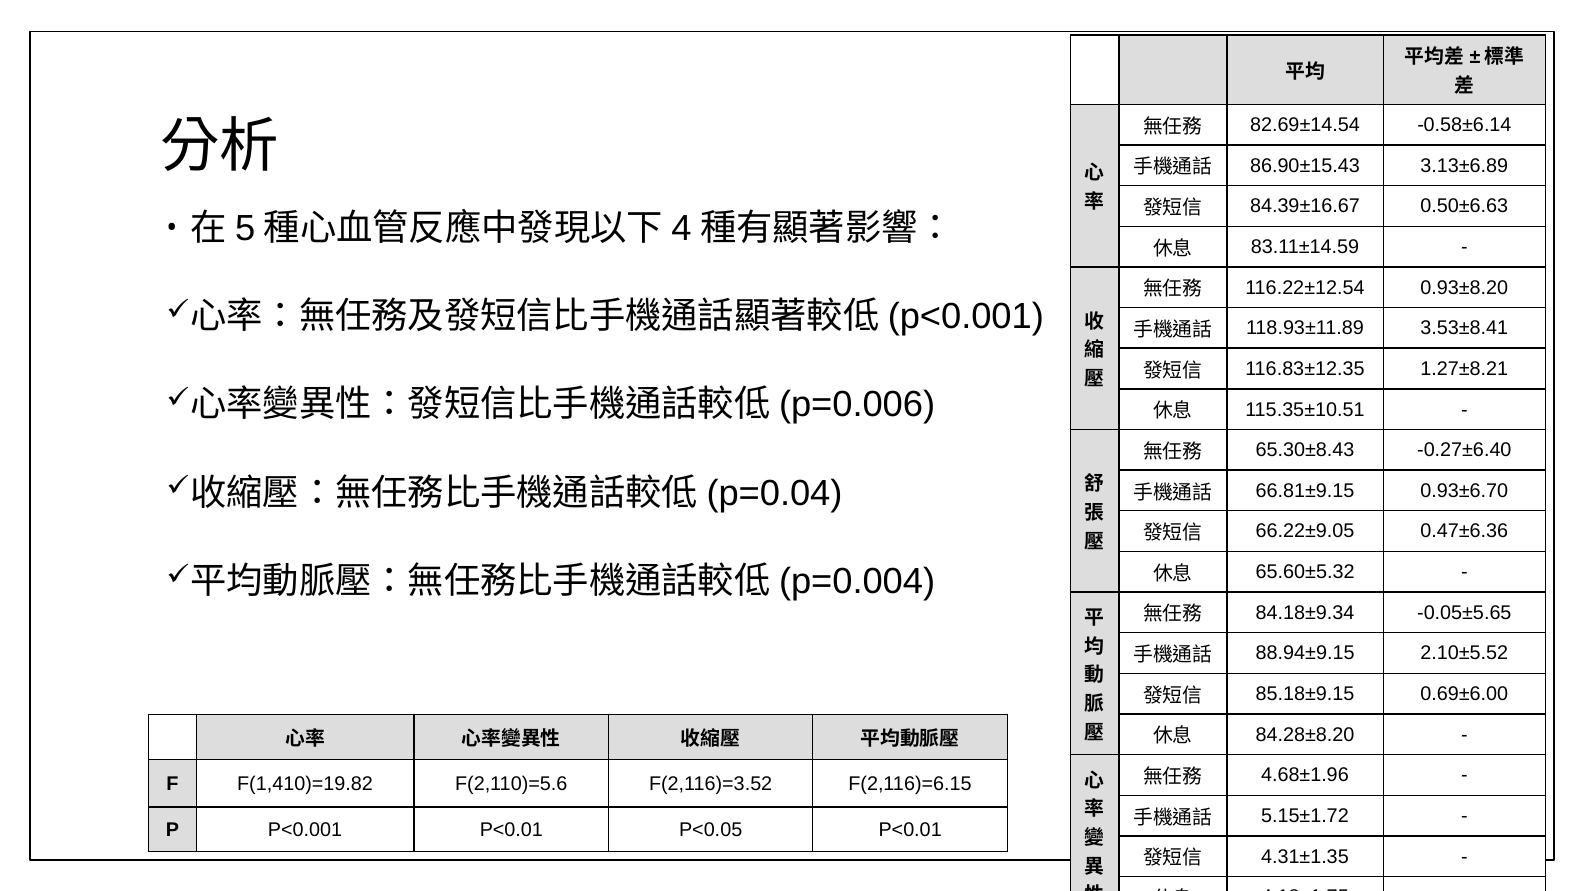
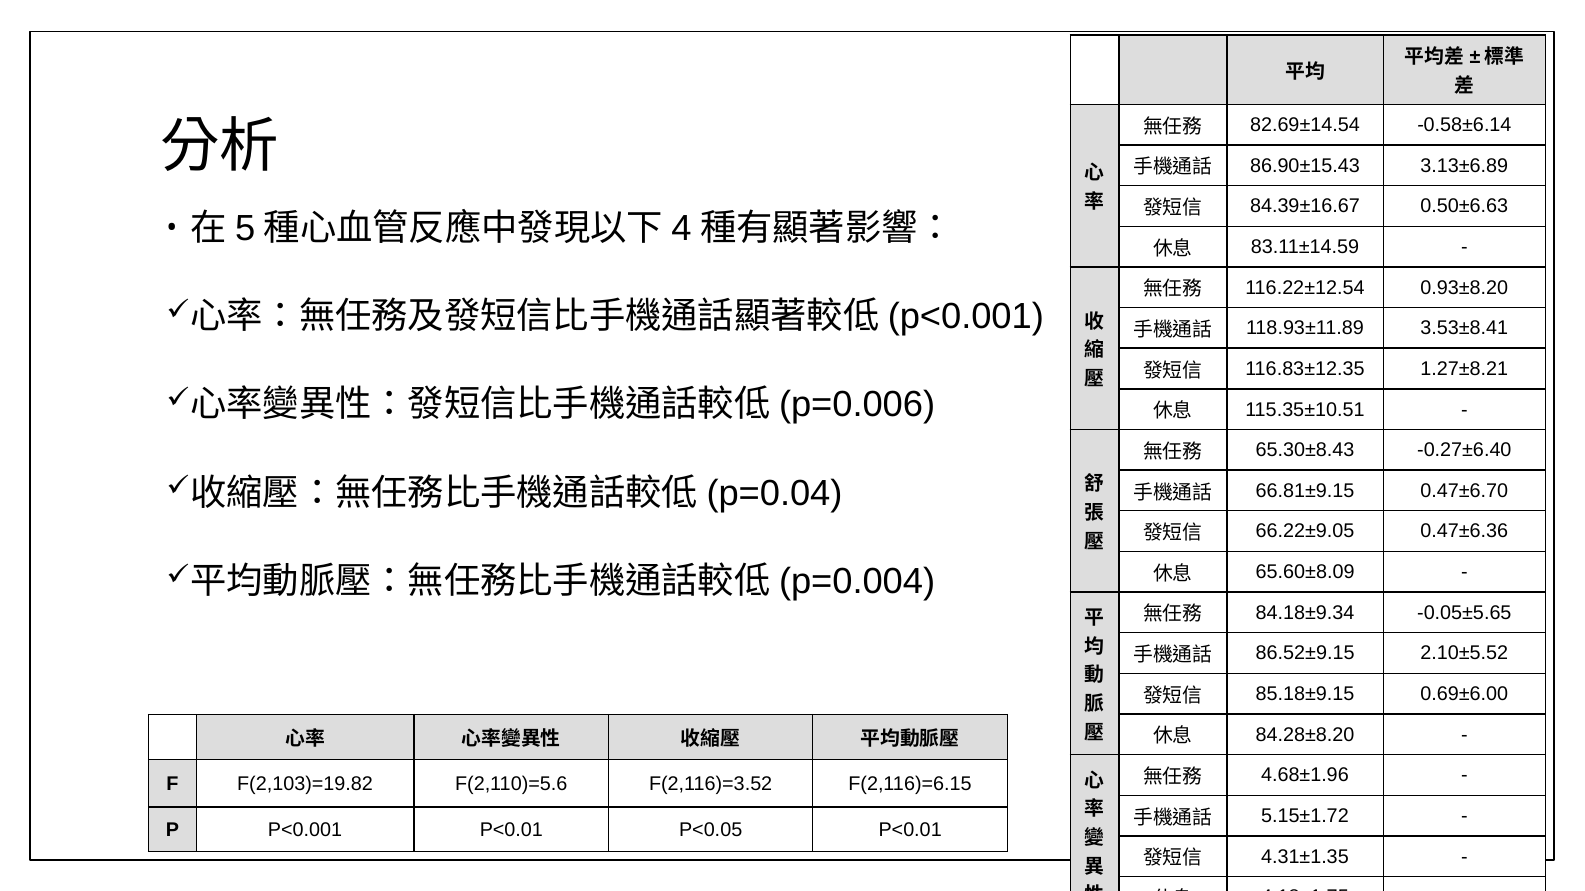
0.93±6.70: 0.93±6.70 -> 0.47±6.70 (1464, 491)
65.60±5.32: 65.60±5.32 -> 65.60±8.09 (1305, 572)
88.94±9.15: 88.94±9.15 -> 86.52±9.15 (1305, 654)
F(1,410)=19.82: F(1,410)=19.82 -> F(2,103)=19.82 (305, 784)
